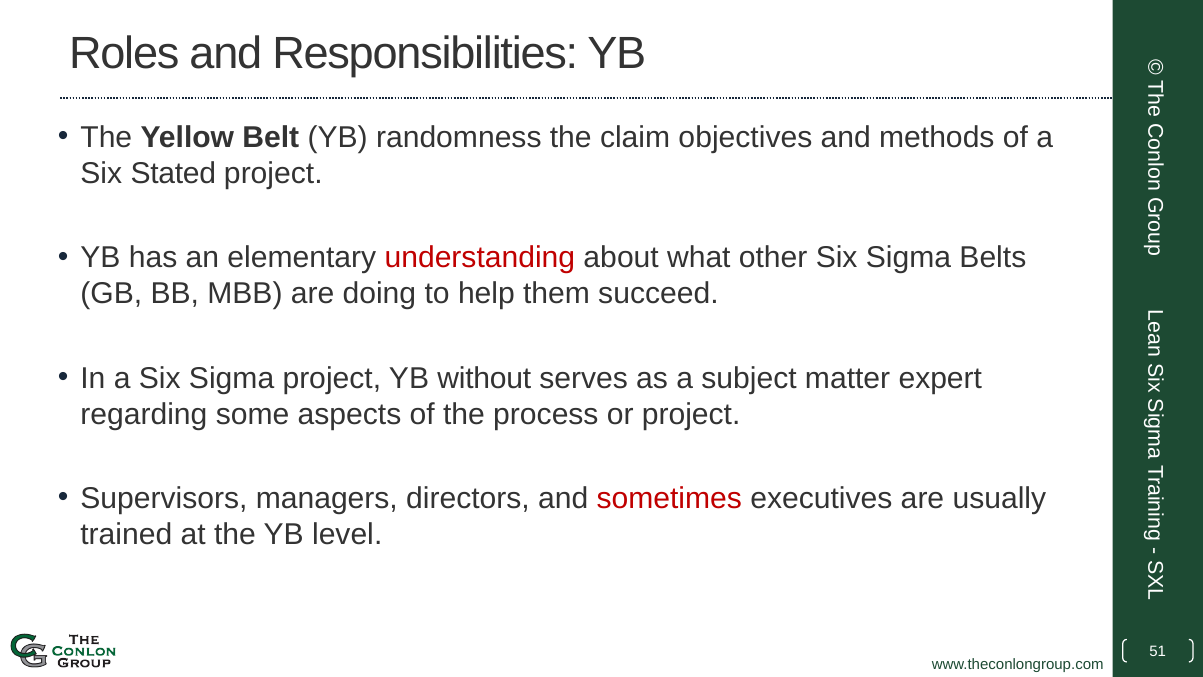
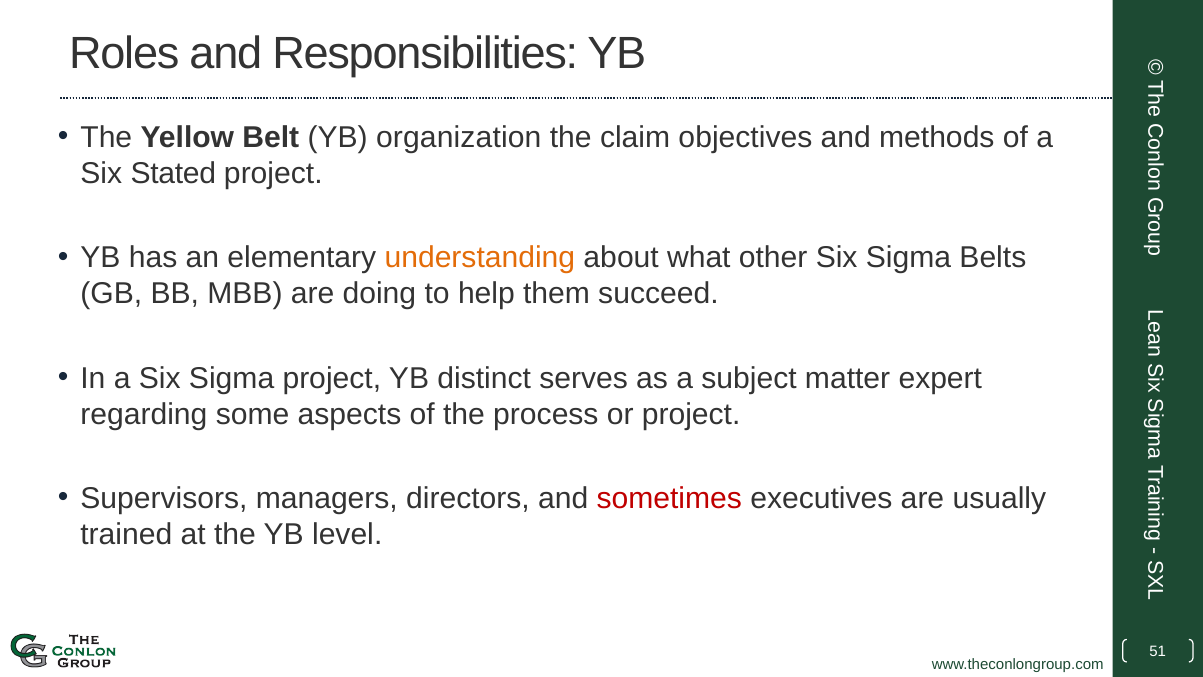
randomness: randomness -> organization (459, 137)
understanding colour: red -> orange (480, 258)
without: without -> distinct (484, 378)
